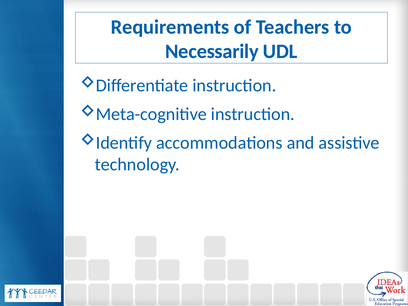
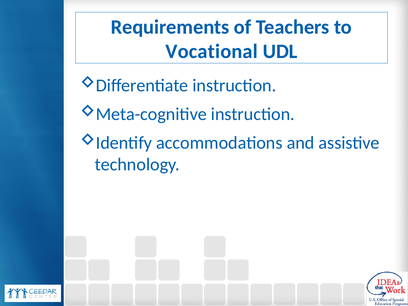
Necessarily: Necessarily -> Vocational (212, 51)
